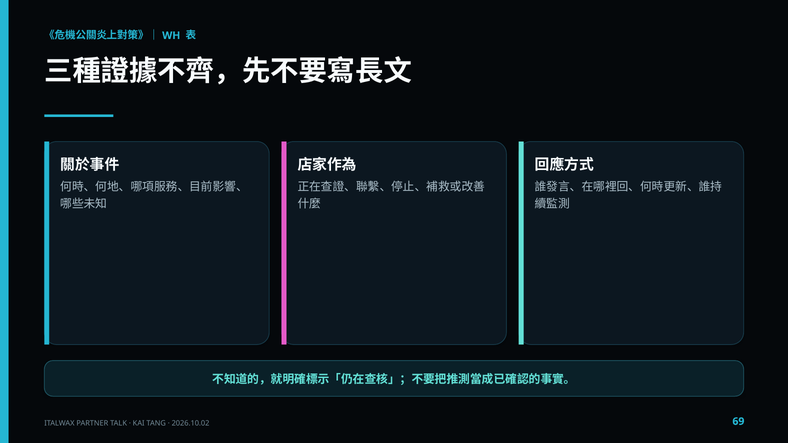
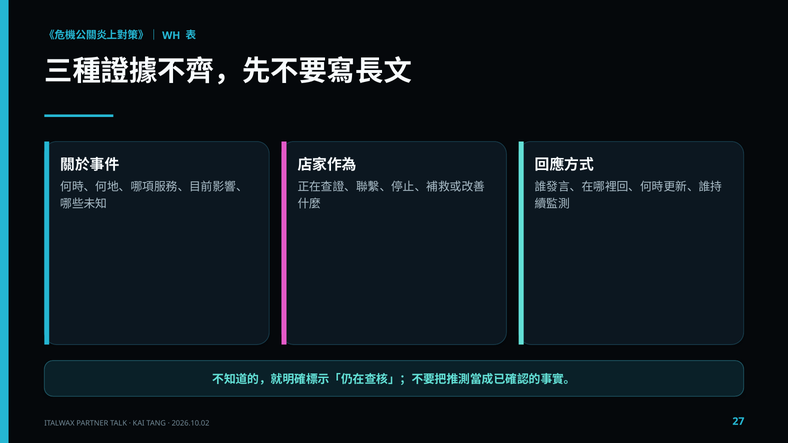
69: 69 -> 27 (738, 422)
